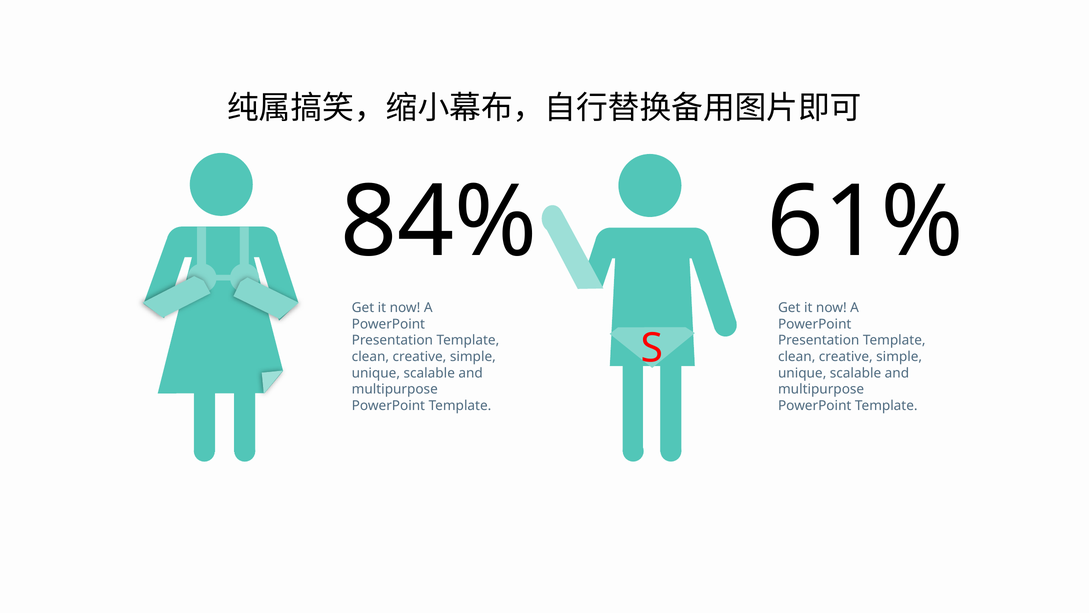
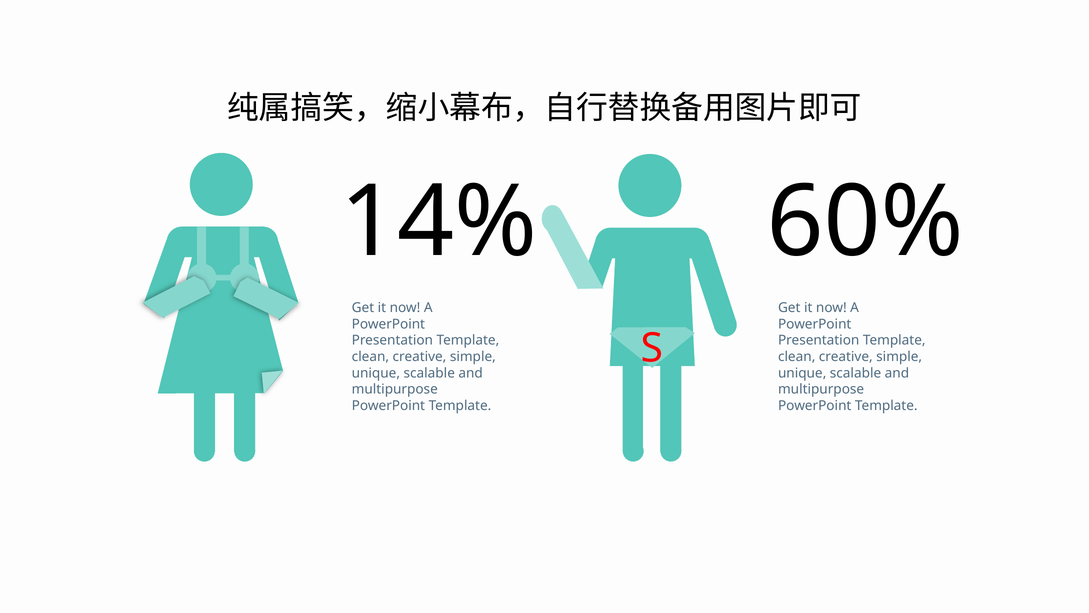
84%: 84% -> 14% (439, 222)
61%: 61% -> 60% (865, 222)
